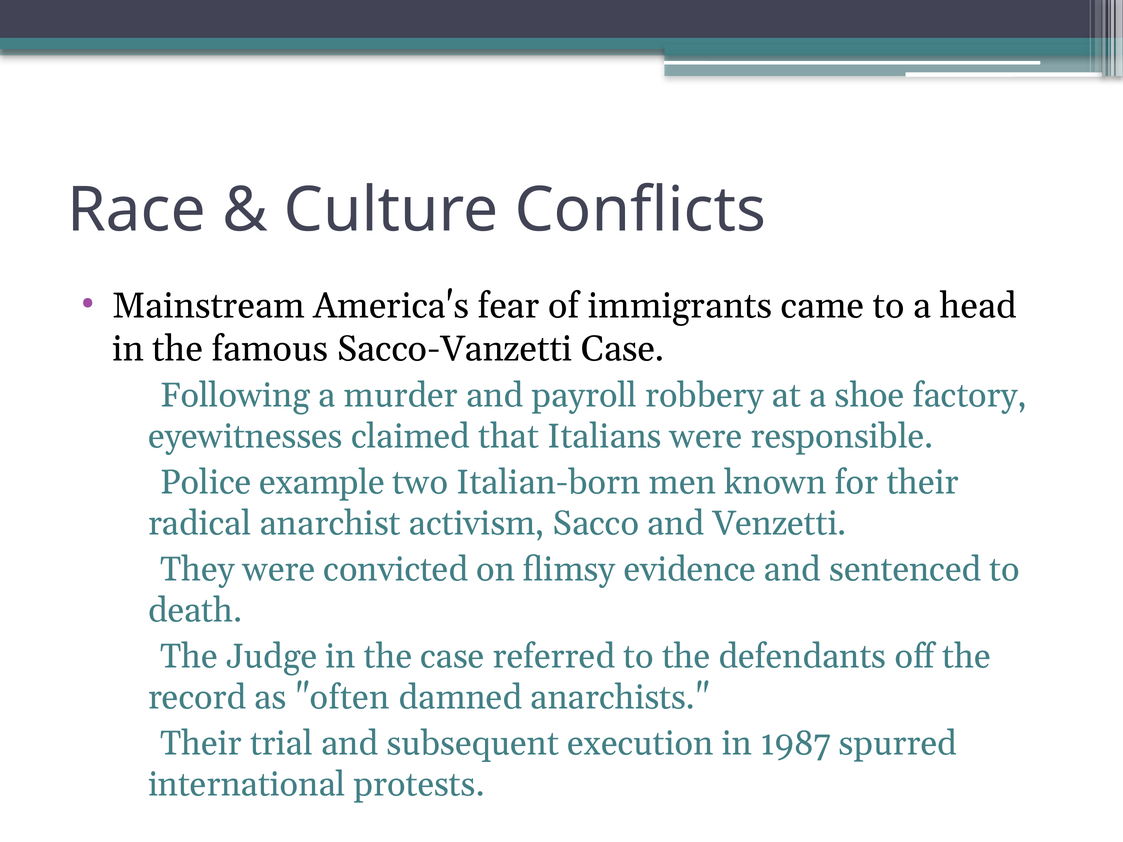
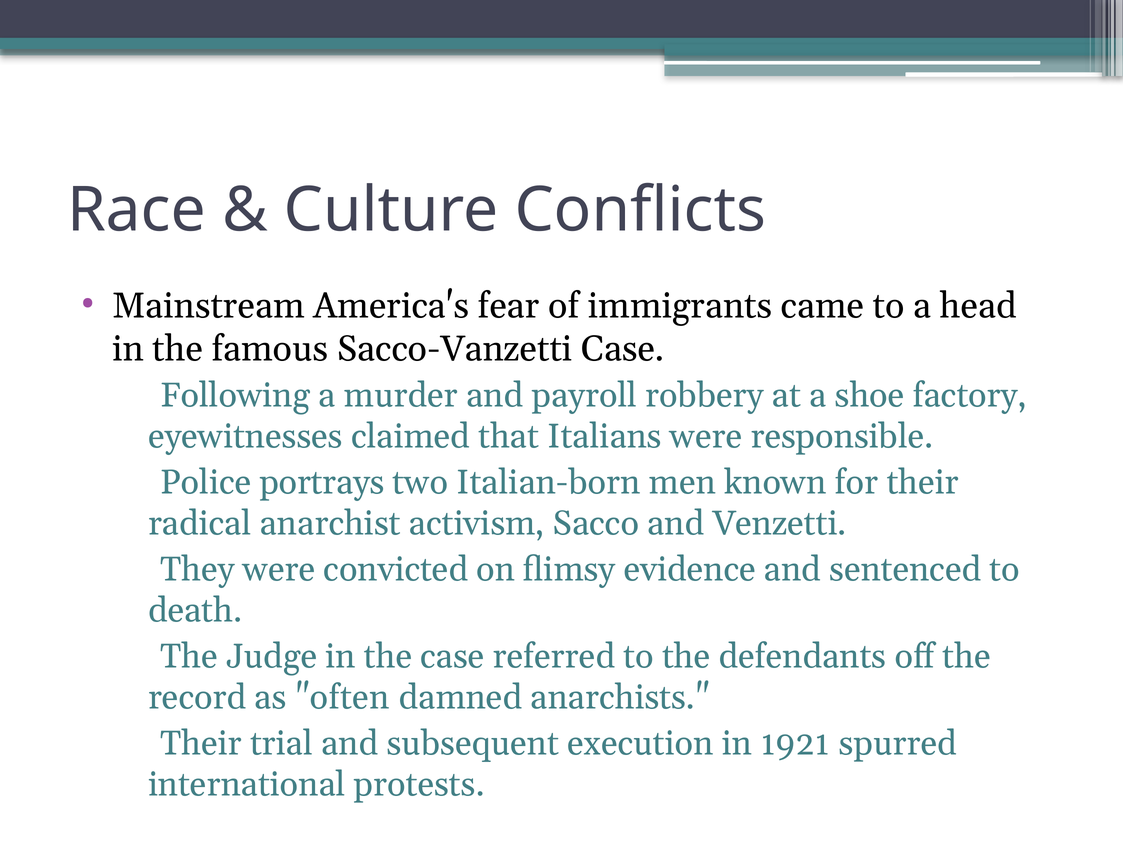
example: example -> portrays (322, 482)
1987: 1987 -> 1921 (795, 744)
